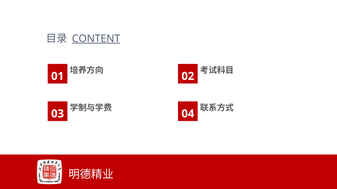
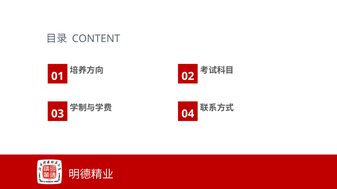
CONTENT underline: present -> none (96, 39)
